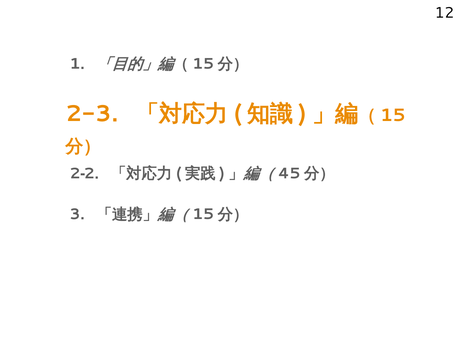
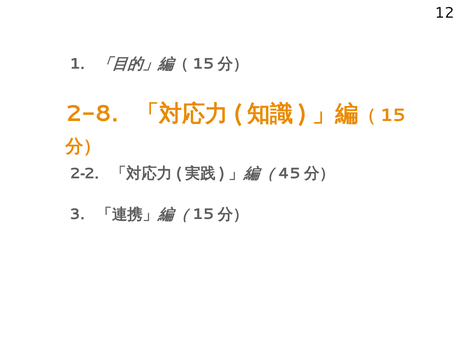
2-3: 2-3 -> 2-8 (92, 114)
